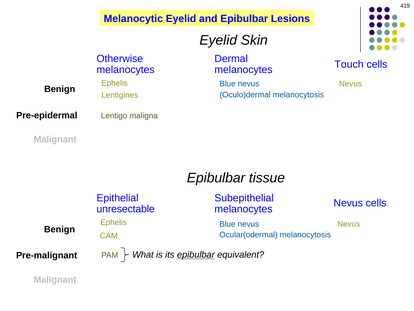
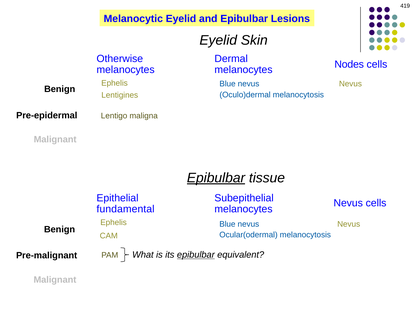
Touch: Touch -> Nodes (349, 64)
Epibulbar underline: none -> present (216, 178)
unresectable: unresectable -> fundamental (126, 209)
